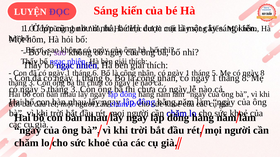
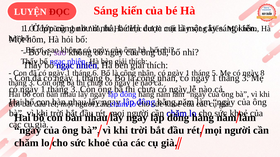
ĐỌC colour: purple -> red (59, 12)
8: 8 -> 3 (245, 78)
5: 5 -> 1 (43, 90)
